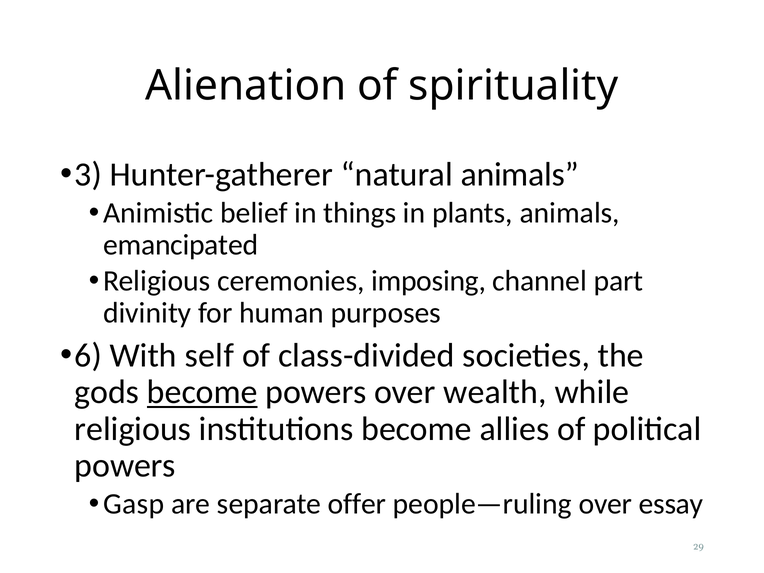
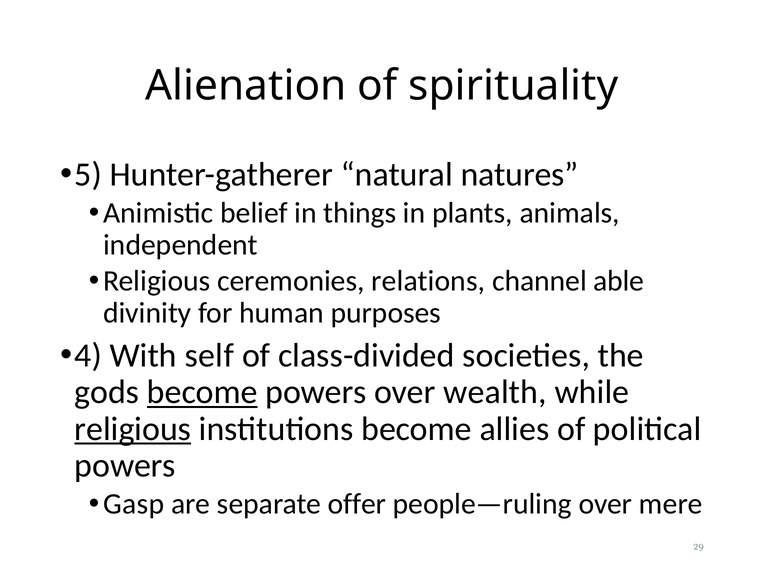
3: 3 -> 5 (88, 174)
natural animals: animals -> natures (520, 174)
emancipated: emancipated -> independent (181, 245)
imposing: imposing -> relations (428, 281)
part: part -> able (619, 281)
6: 6 -> 4 (88, 355)
religious underline: none -> present (133, 429)
essay: essay -> mere (671, 504)
